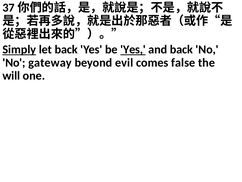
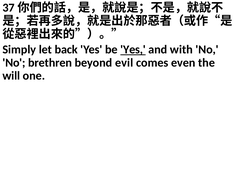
Simply underline: present -> none (19, 49)
and back: back -> with (181, 49)
gateway: gateway -> brethren (50, 62)
false: false -> even (183, 62)
